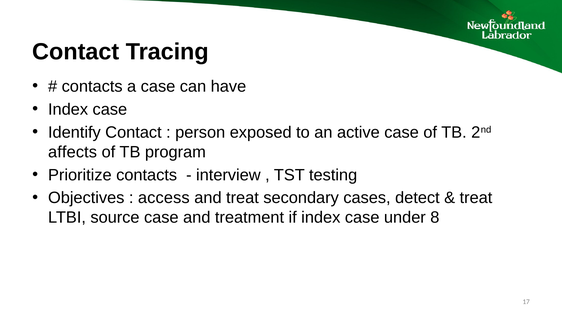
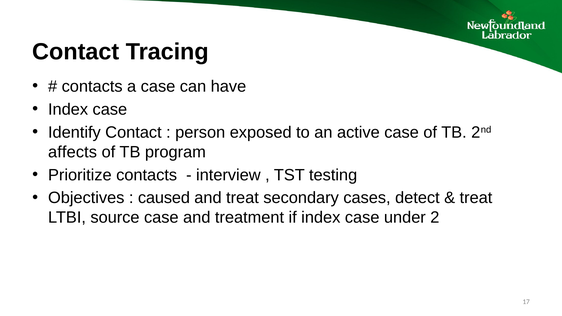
access: access -> caused (164, 198)
8: 8 -> 2 (435, 218)
